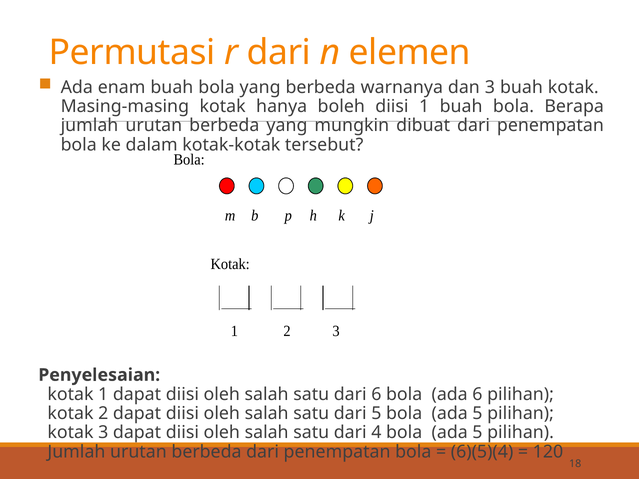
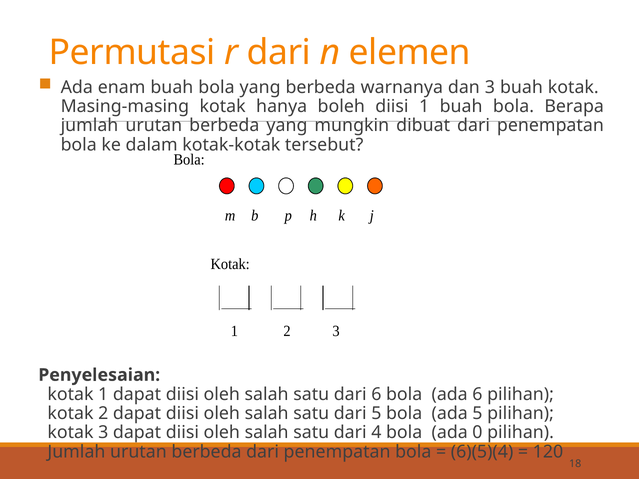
4 bola ada 5: 5 -> 0 (477, 433)
